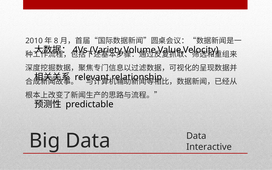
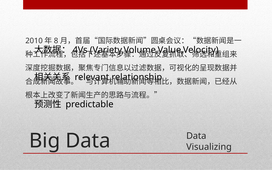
Interactive: Interactive -> Visualizing (209, 147)
